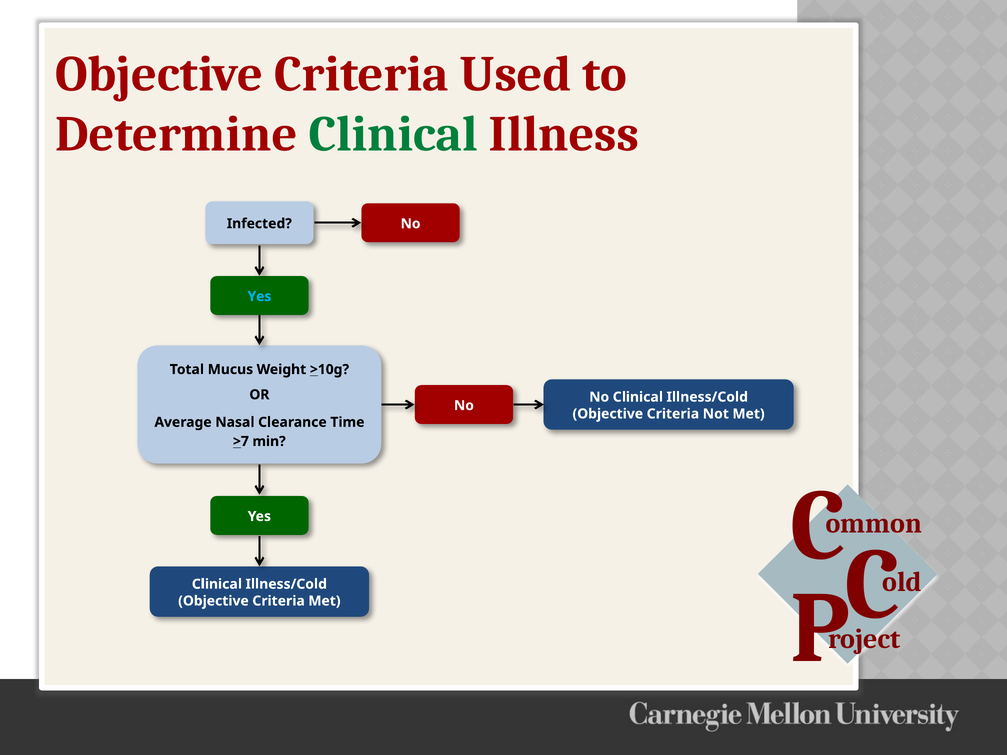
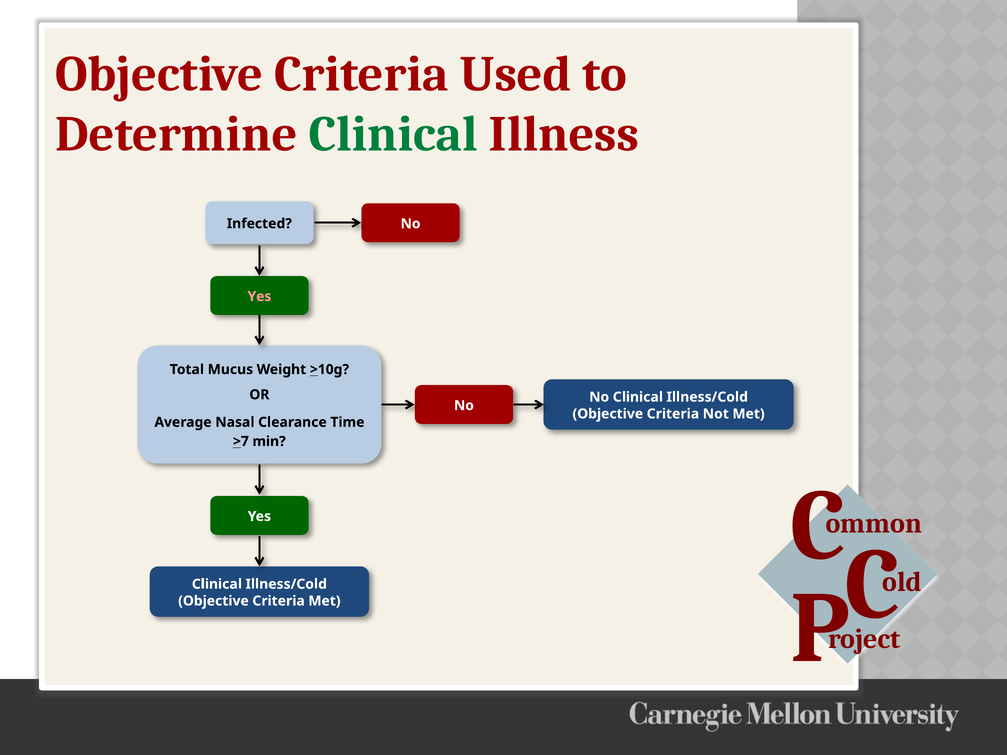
Yes colour: light blue -> pink (259, 297)
